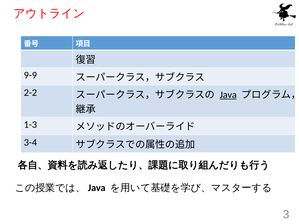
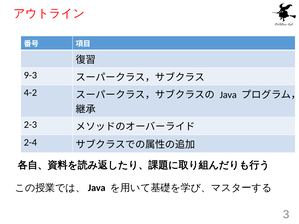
9-9: 9-9 -> 9-3 (30, 75)
2-2: 2-2 -> 4-2 (30, 93)
Java underline: present -> none (228, 95)
1-3: 1-3 -> 2-3 (30, 125)
3-4: 3-4 -> 2-4 (30, 143)
